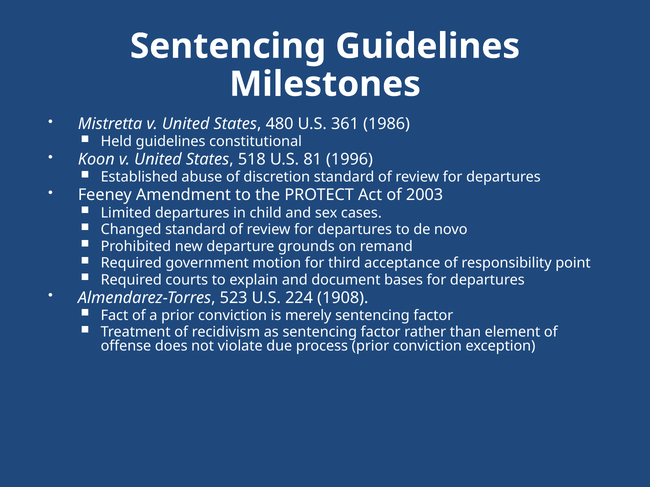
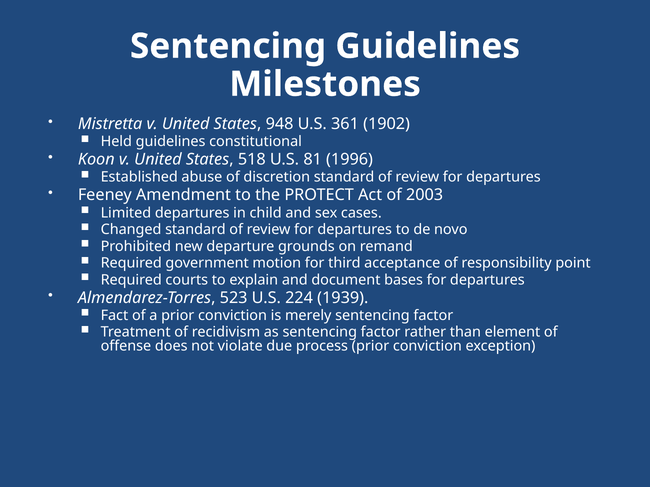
480: 480 -> 948 (280, 124)
1986: 1986 -> 1902 (387, 124)
1908: 1908 -> 1939 (343, 298)
